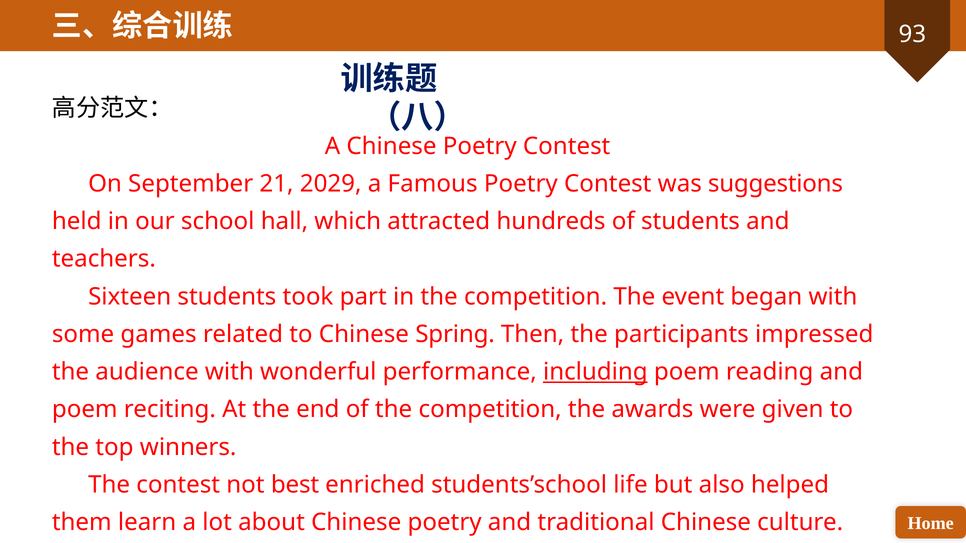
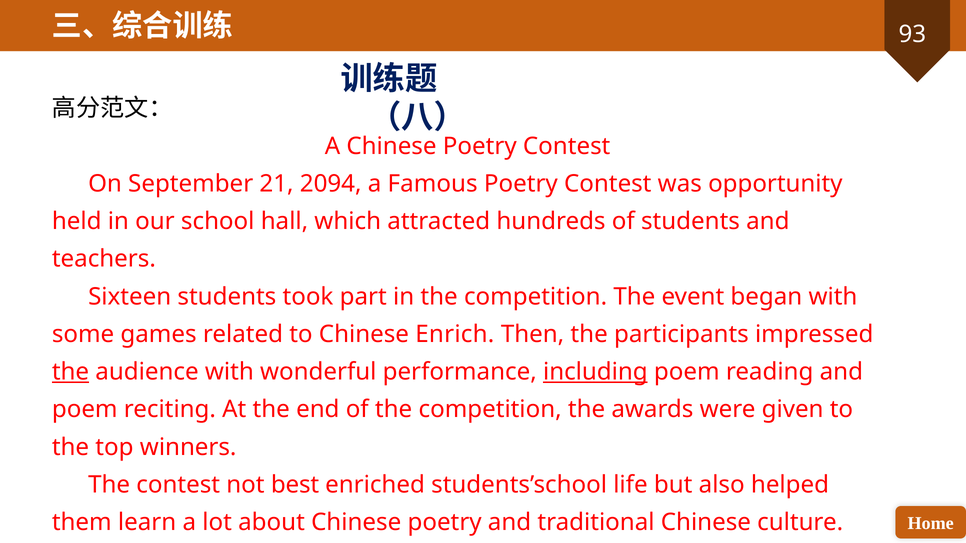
2029: 2029 -> 2094 (331, 184)
suggestions: suggestions -> opportunity (775, 184)
Spring: Spring -> Enrich (455, 334)
the underline: none -> present (71, 372)
